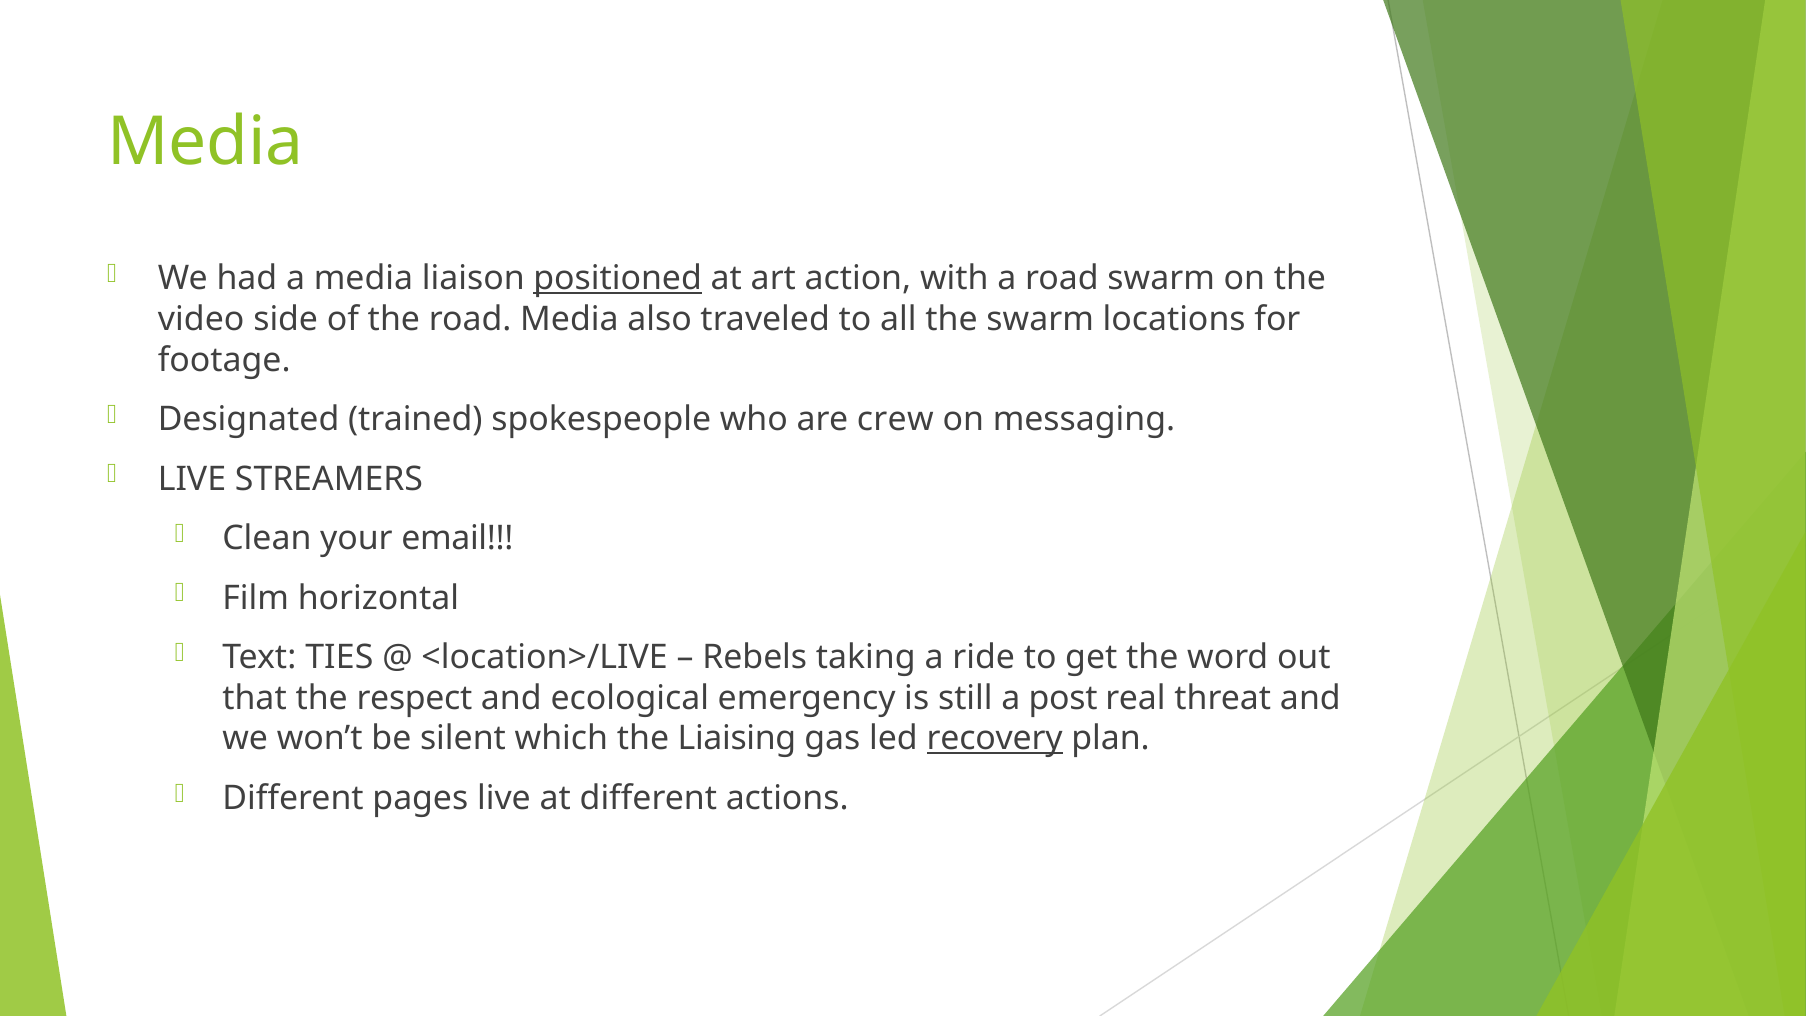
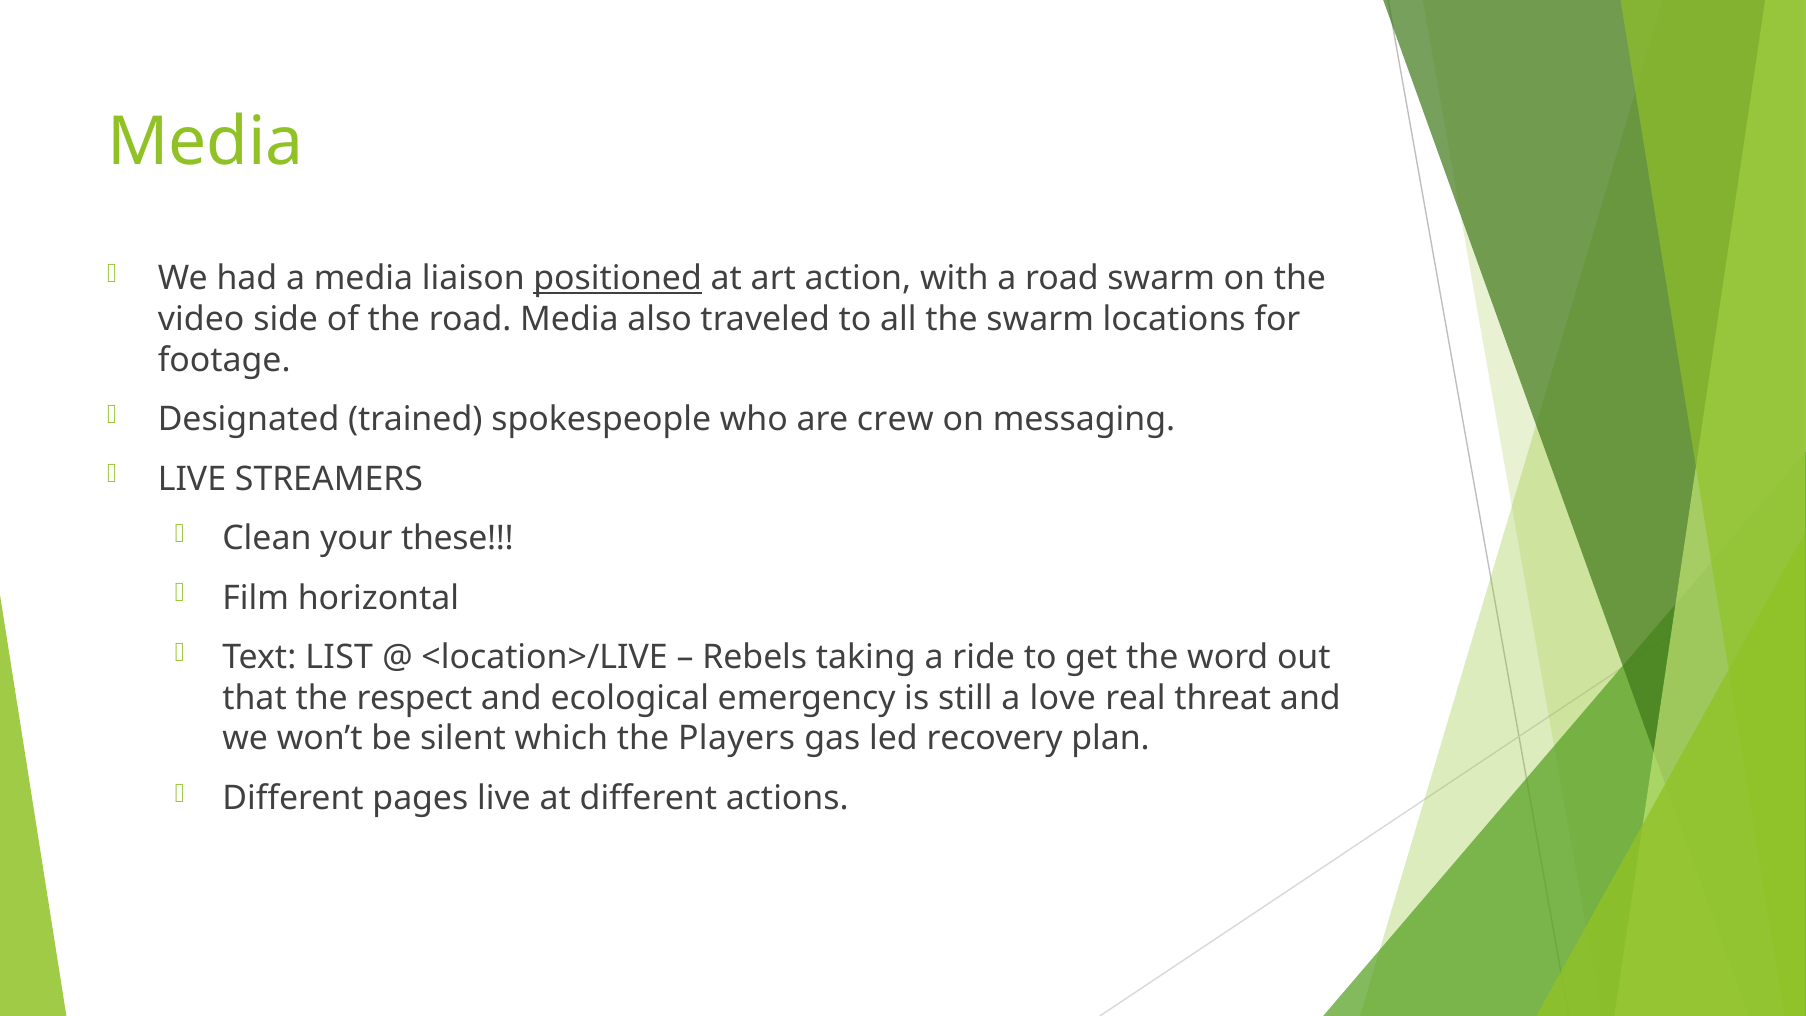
email: email -> these (457, 538)
TIES: TIES -> LIST (339, 657)
post: post -> love (1063, 698)
Liaising: Liaising -> Players (737, 738)
recovery underline: present -> none (995, 738)
